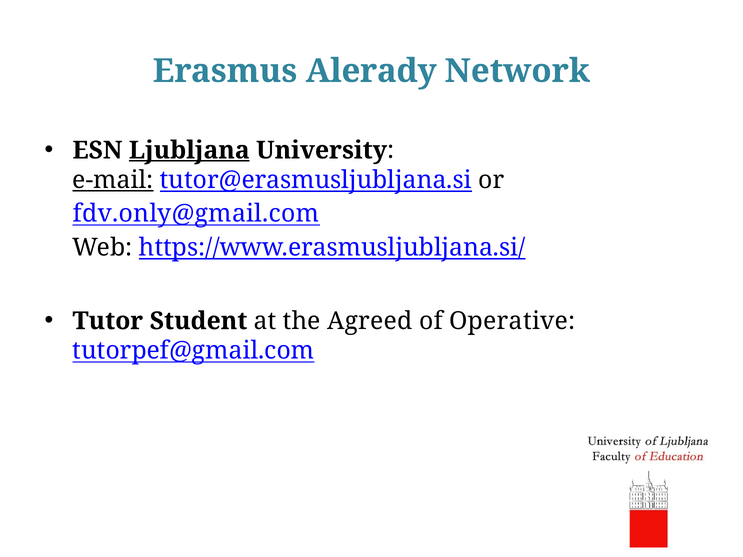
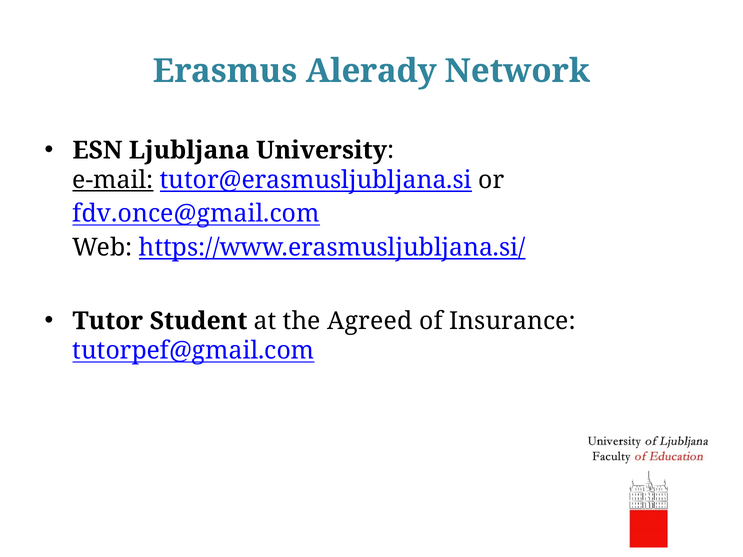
Ljubljana underline: present -> none (189, 150)
fdv.only@gmail.com: fdv.only@gmail.com -> fdv.once@gmail.com (196, 214)
Operative: Operative -> Insurance (512, 321)
